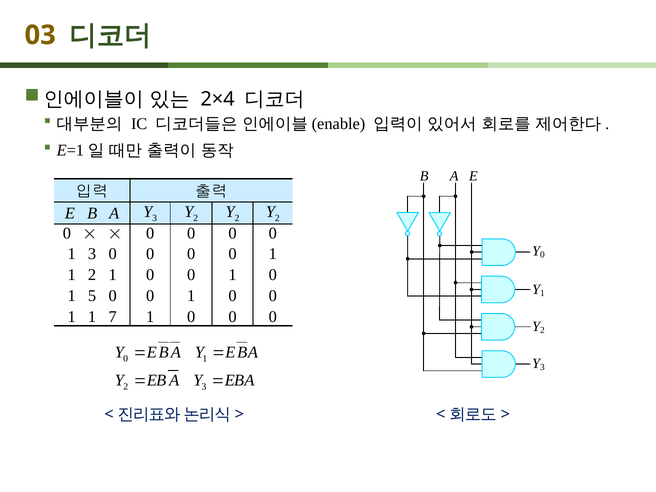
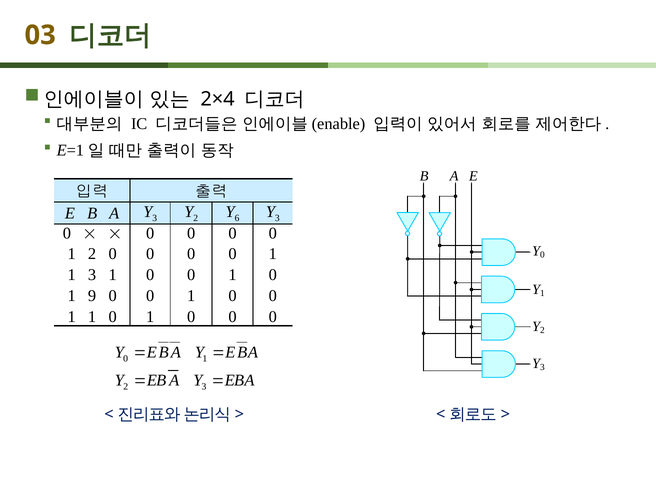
2: 2 -> 6 (237, 218)
2: 2 -> 3 (277, 218)
1 3: 3 -> 2 (92, 254)
1 2: 2 -> 3 (92, 275)
5: 5 -> 9 (92, 296)
1 1 7: 7 -> 0 (113, 317)
